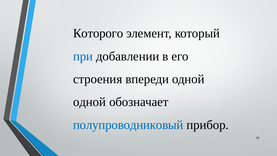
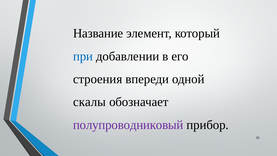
Которого: Которого -> Название (98, 33)
одной: одной -> скалы (89, 102)
полупроводниковый colour: blue -> purple (128, 125)
